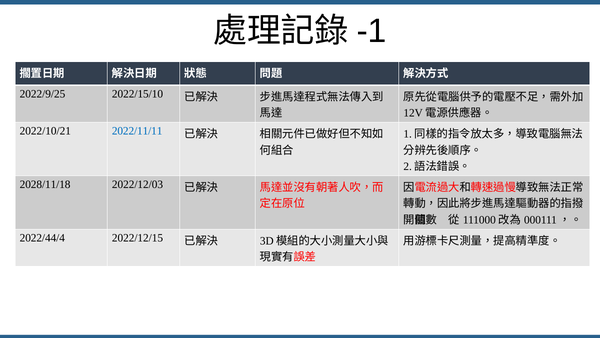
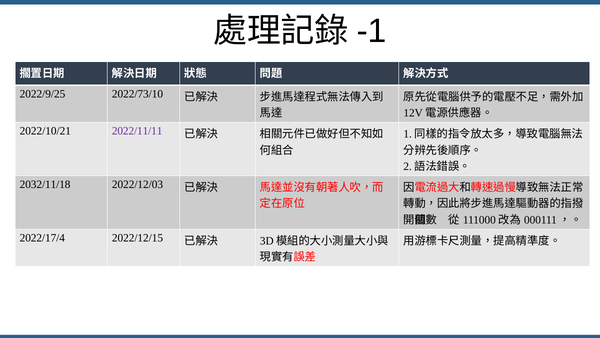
2022/15/10: 2022/15/10 -> 2022/73/10 (138, 94)
2022/11/11 colour: blue -> purple (137, 131)
2028/11/18: 2028/11/18 -> 2032/11/18 (45, 184)
2022/44/4: 2022/44/4 -> 2022/17/4 (42, 237)
